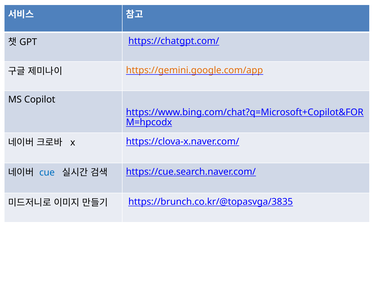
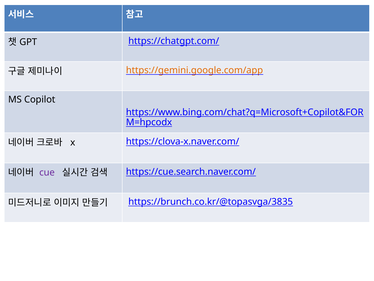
cue colour: blue -> purple (47, 172)
